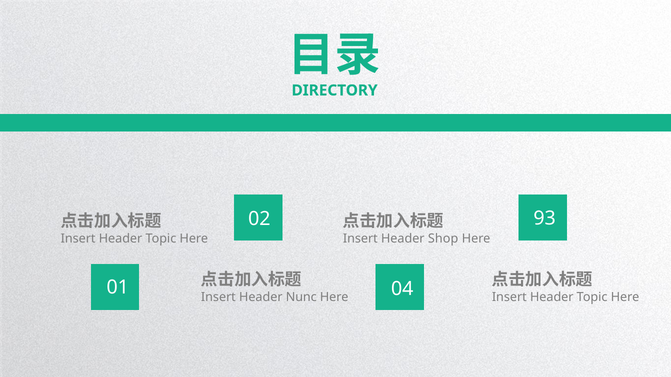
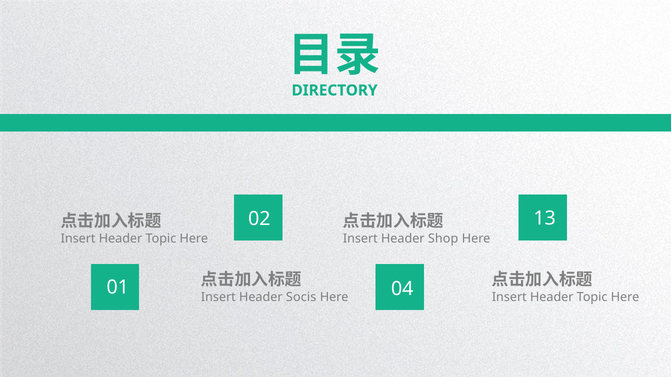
93: 93 -> 13 (545, 218)
Nunc: Nunc -> Socis (301, 298)
